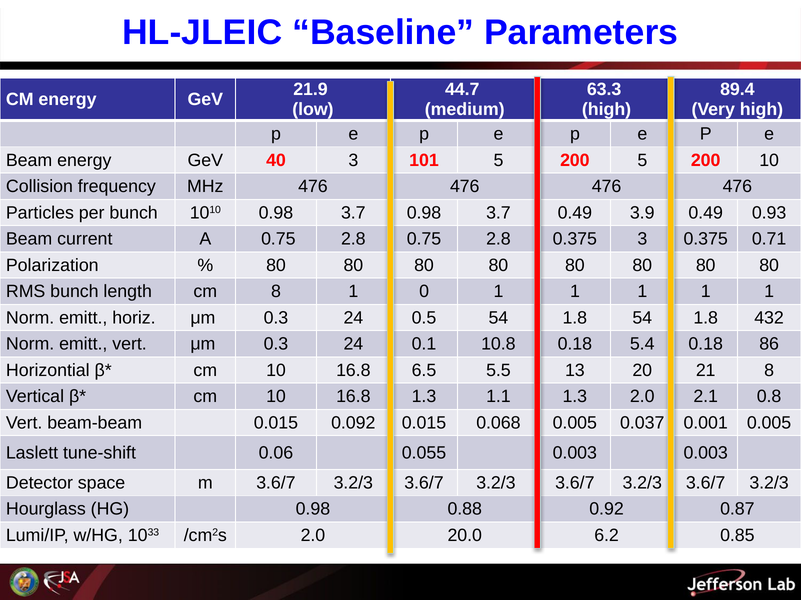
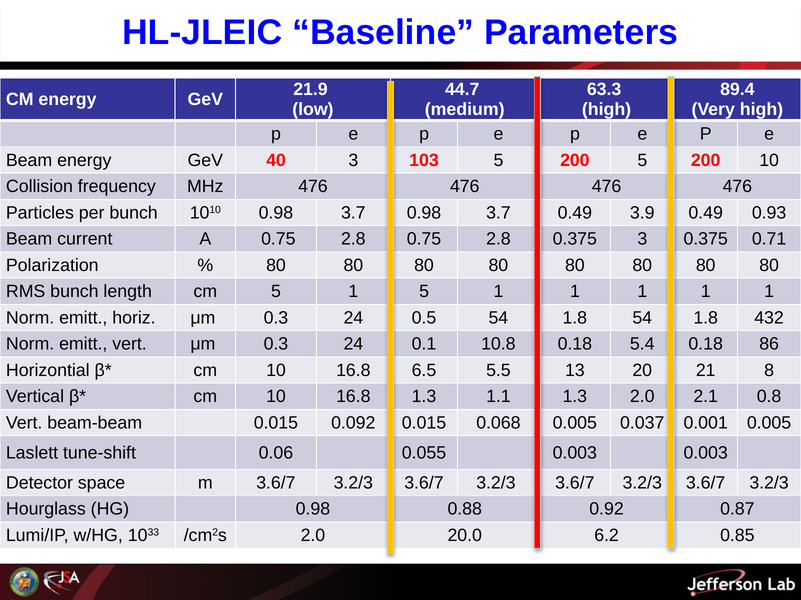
101: 101 -> 103 (424, 160)
cm 8: 8 -> 5 (276, 292)
1 0: 0 -> 5 (424, 292)
